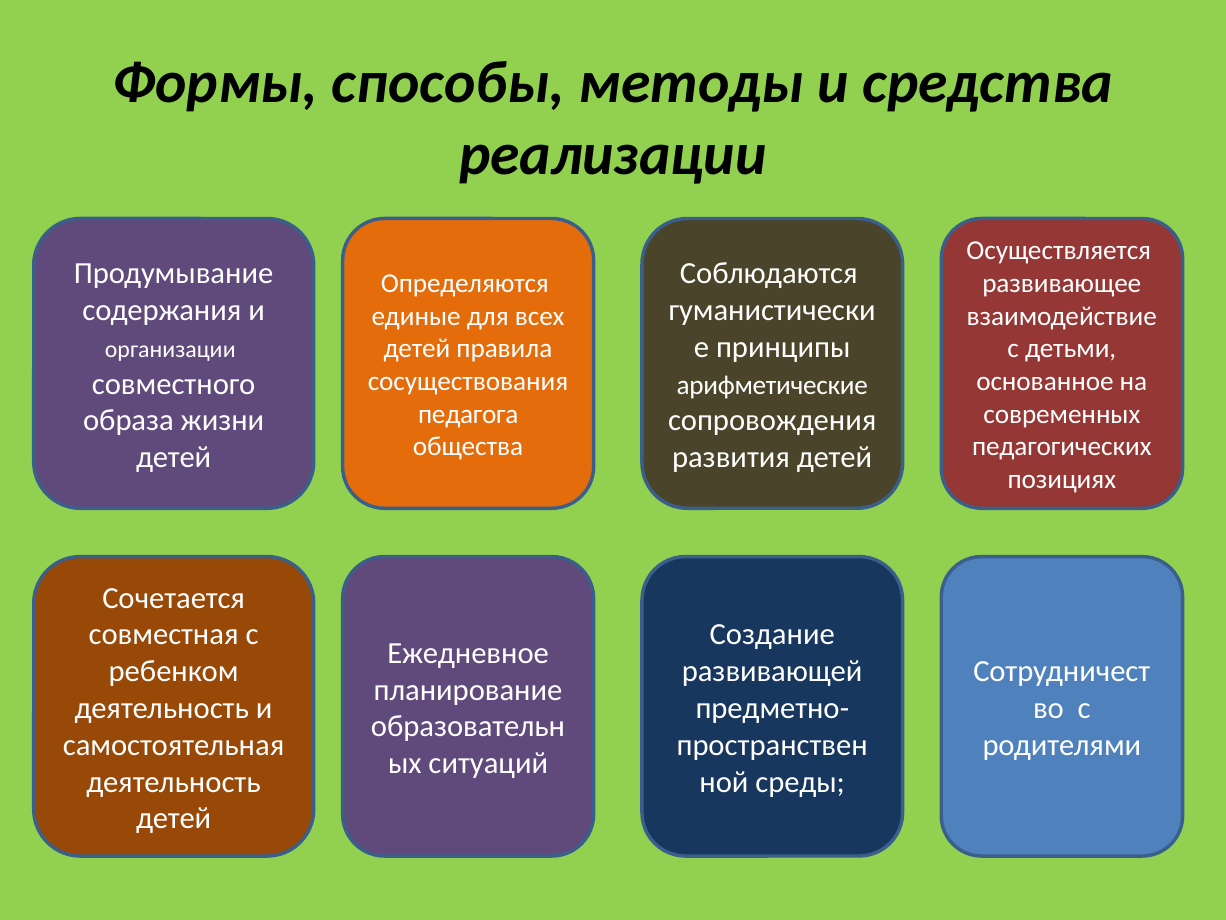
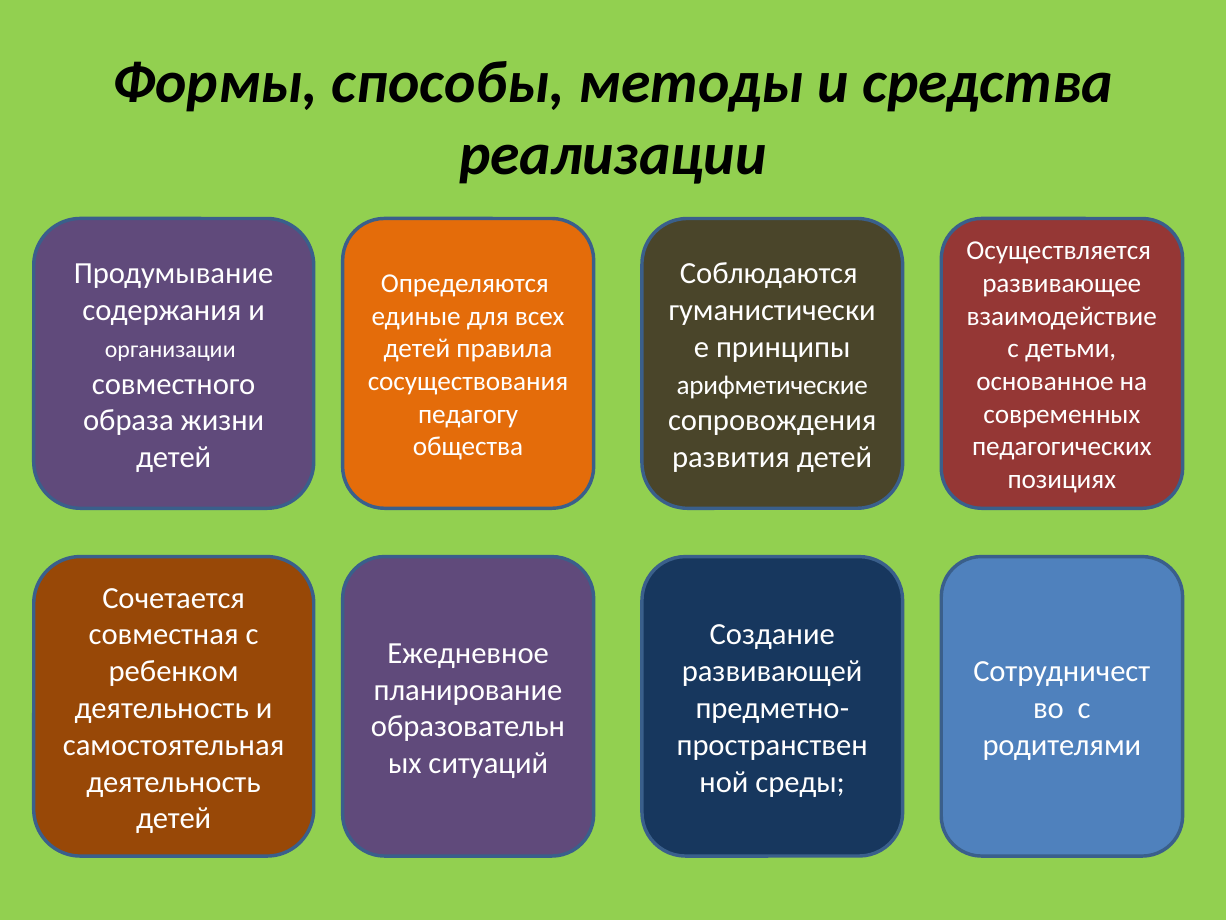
педагога: педагога -> педагогу (468, 414)
